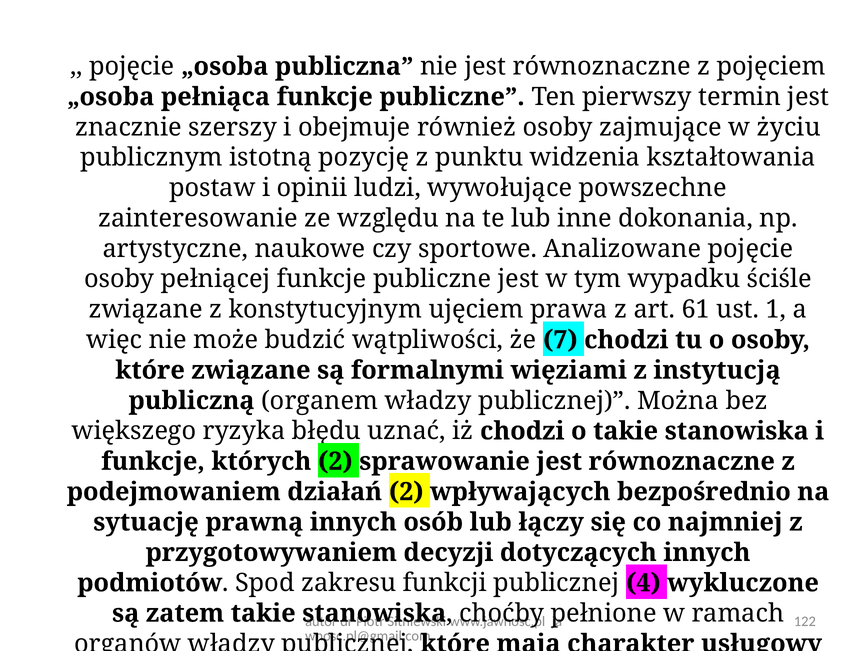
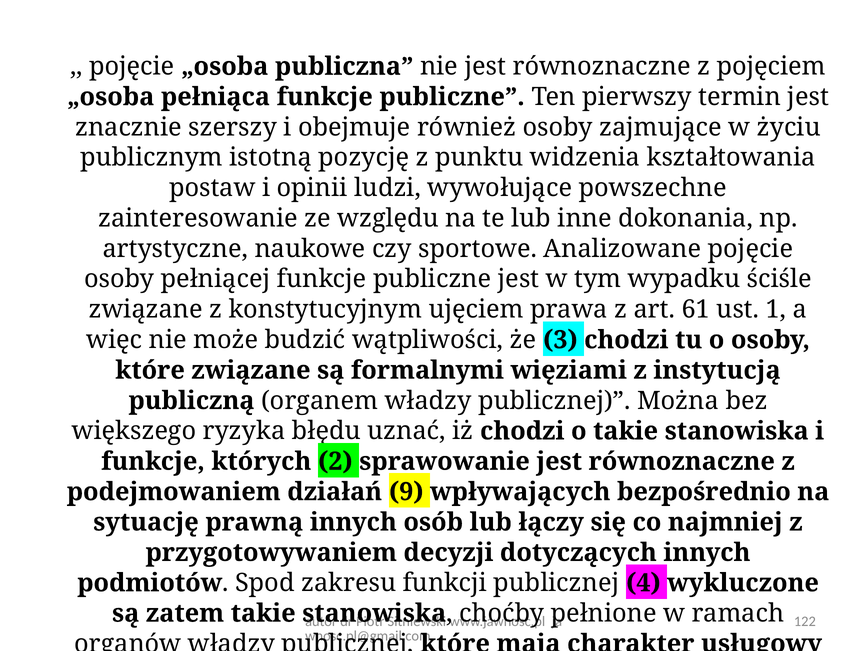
7: 7 -> 3 (560, 340)
działań 2: 2 -> 9 (406, 492)
